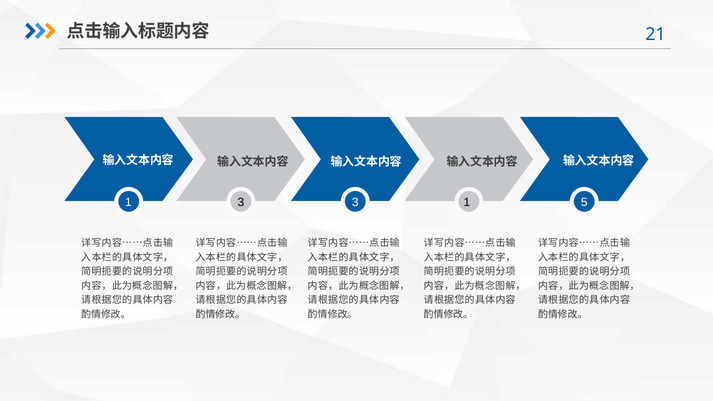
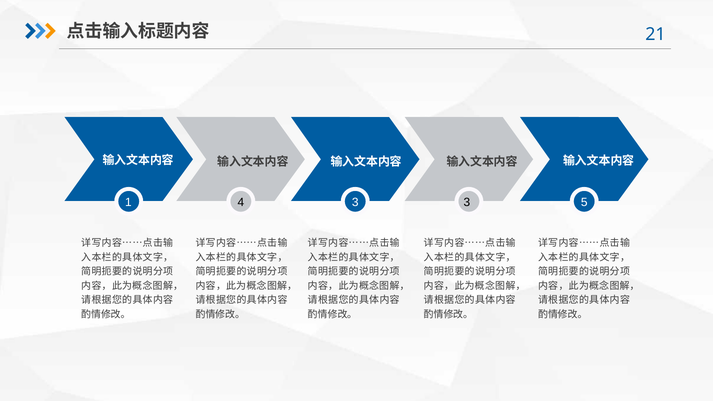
1 3: 3 -> 4 (241, 202)
3 1: 1 -> 3 (467, 202)
